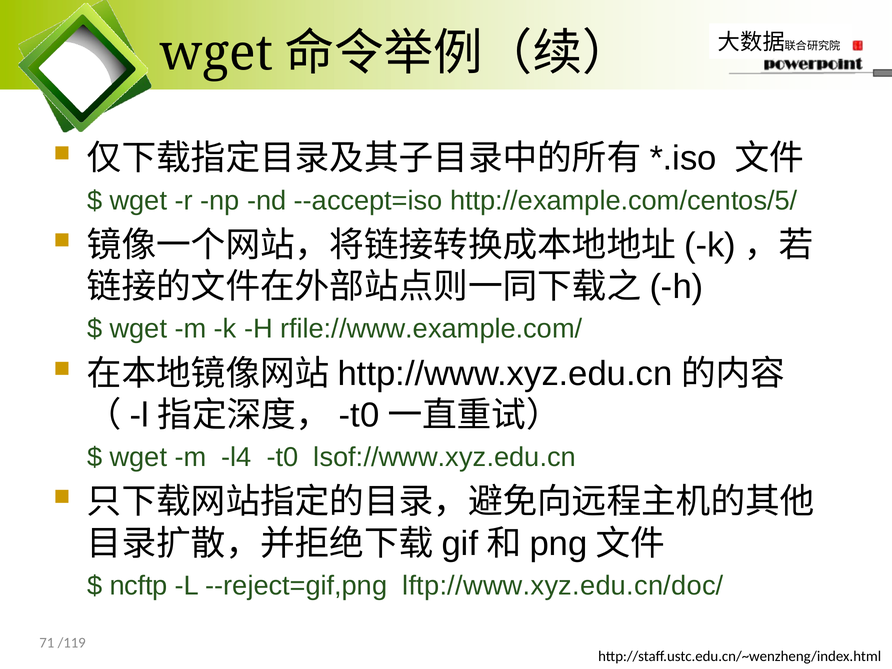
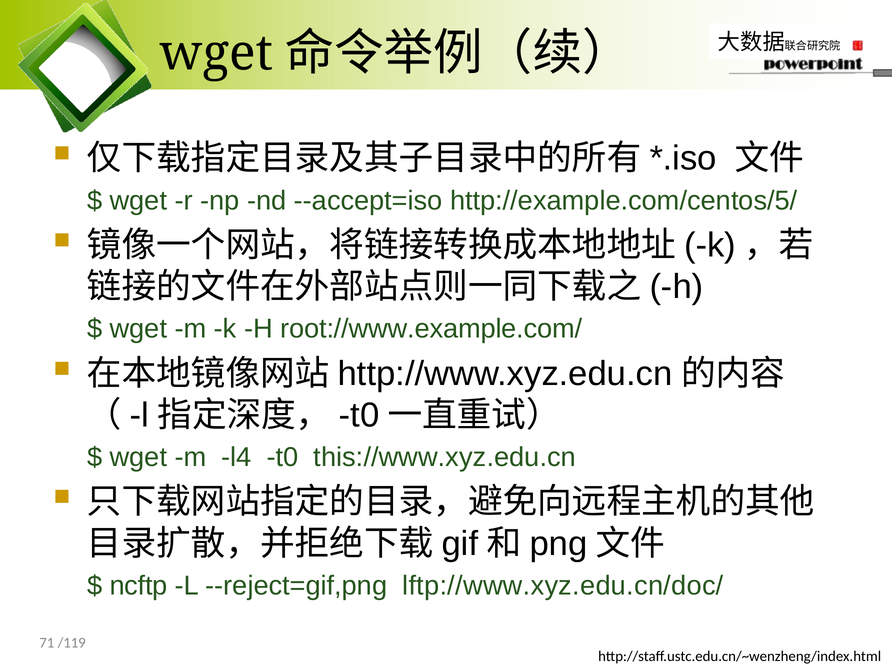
rfile://www.example.com/: rfile://www.example.com/ -> root://www.example.com/ (431, 329)
lsof://www.xyz.edu.cn: lsof://www.xyz.edu.cn -> this://www.xyz.edu.cn (445, 457)
